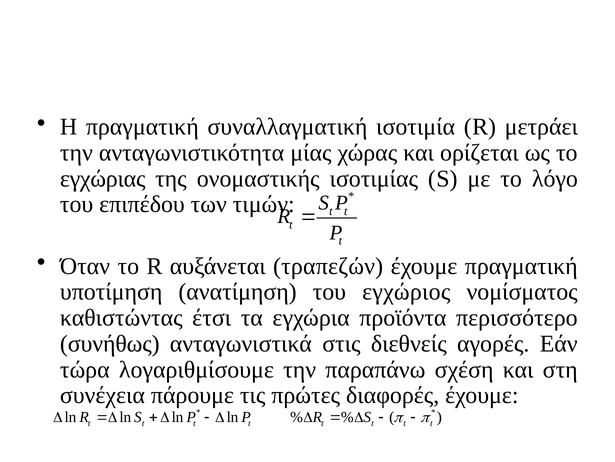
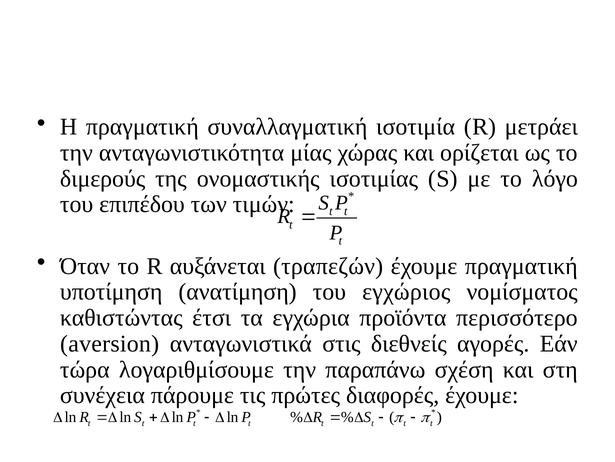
εγχώριας: εγχώριας -> διμερούς (103, 178)
συνήθως: συνήθως -> aversion (110, 343)
